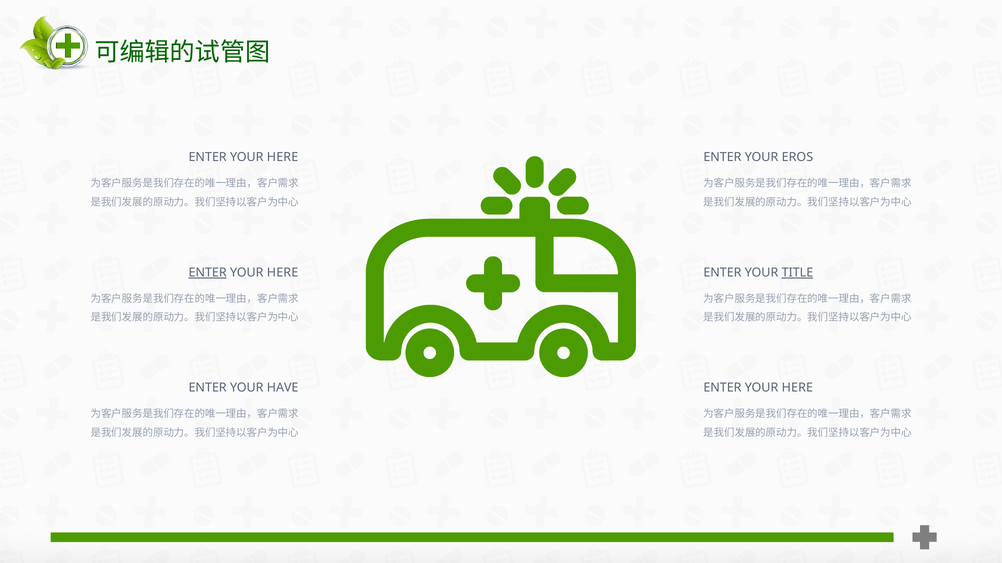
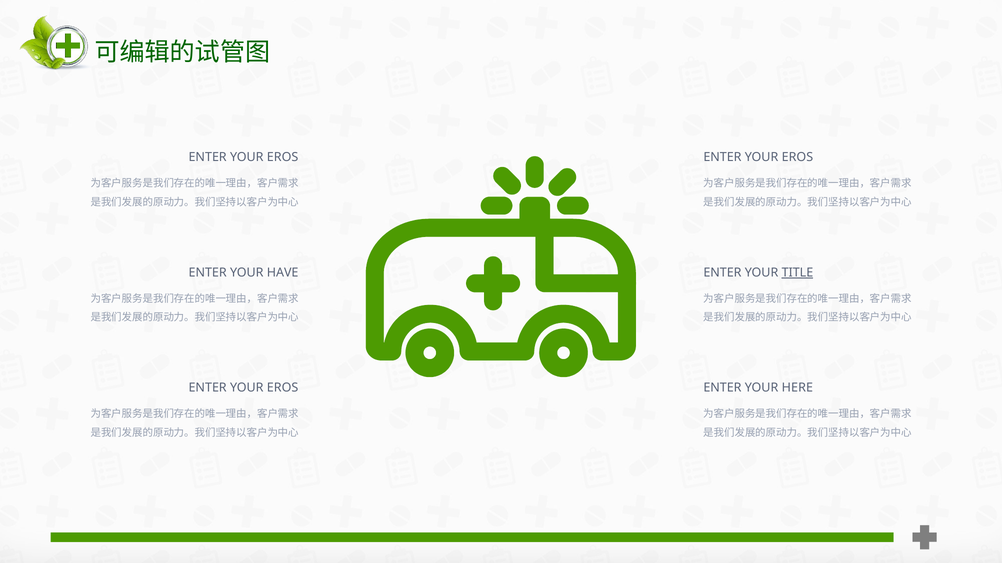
HERE: HERE -> EROS (283, 157)
ENTER underline: present -> none (208, 273)
HERE: HERE -> HAVE (283, 273)
HAVE: HAVE -> EROS (283, 388)
